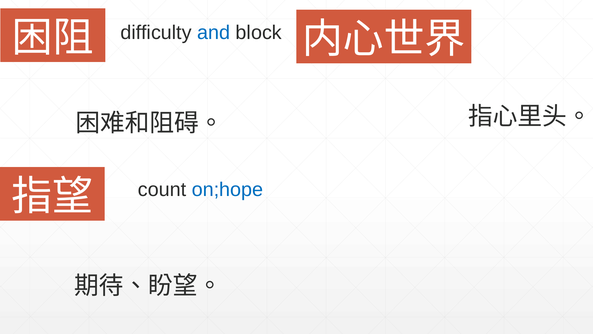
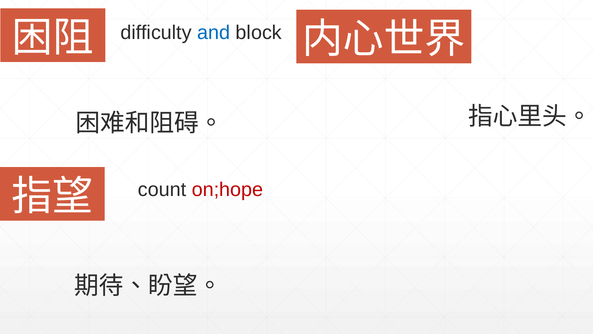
on;hope colour: blue -> red (227, 189)
